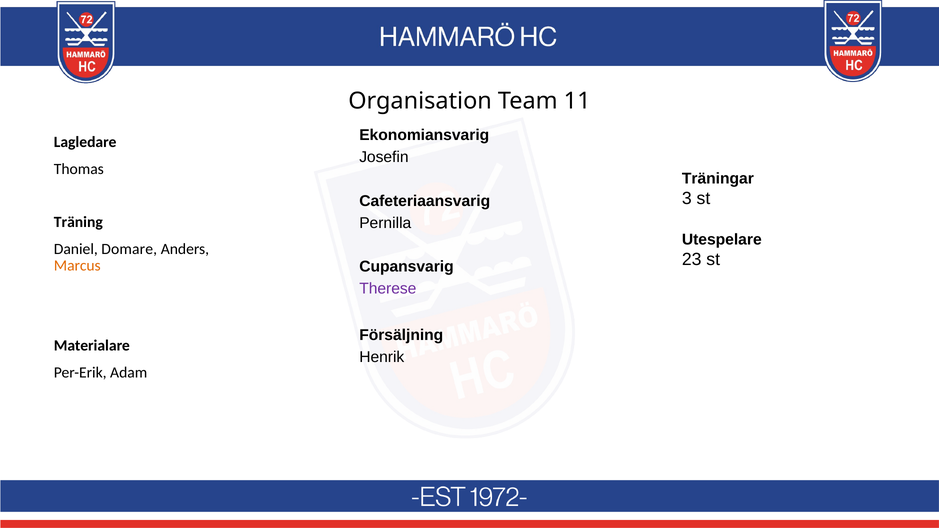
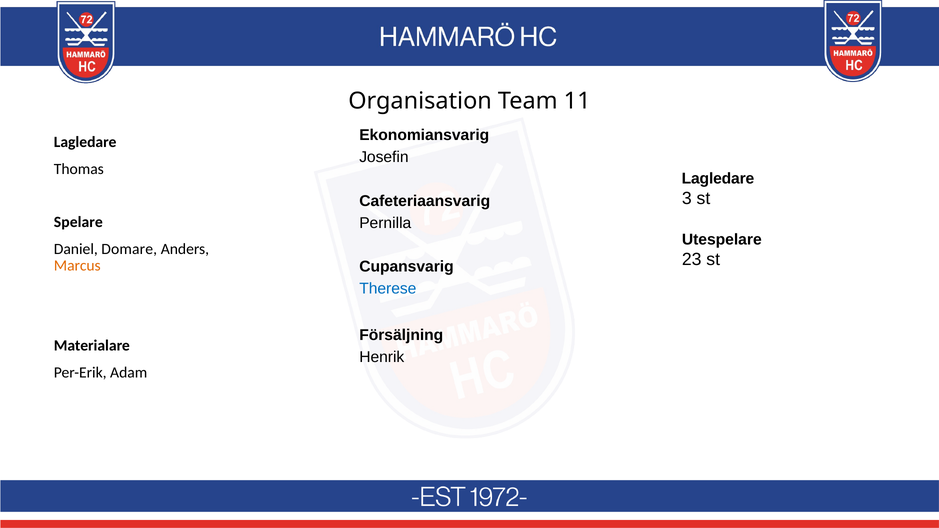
Träningar: Träningar -> Lagledare (718, 178)
Träning: Träning -> Spelare (78, 222)
Therese colour: purple -> blue (388, 289)
